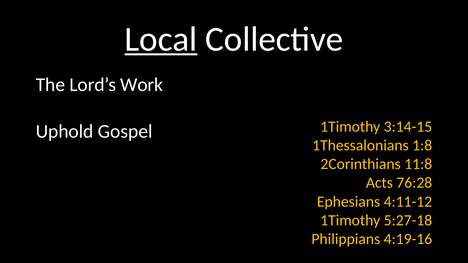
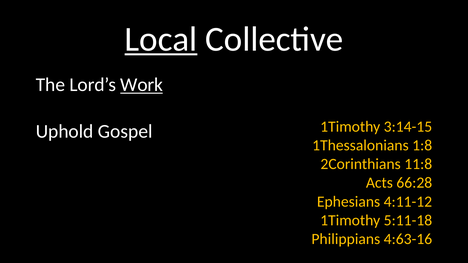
Work underline: none -> present (142, 85)
76:28: 76:28 -> 66:28 (414, 183)
5:27-18: 5:27-18 -> 5:11-18 (408, 220)
4:19-16: 4:19-16 -> 4:63-16 (408, 239)
